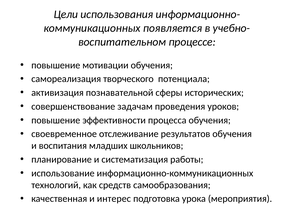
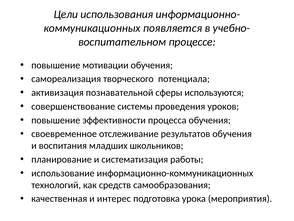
исторических: исторических -> используются (214, 92)
задачам: задачам -> системы (135, 106)
